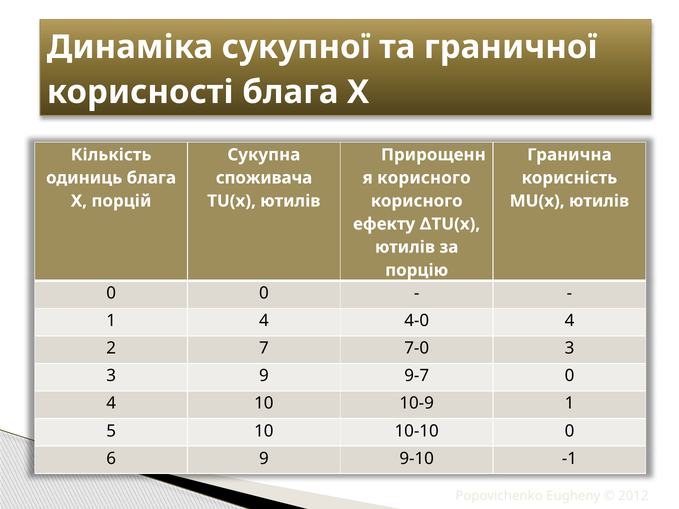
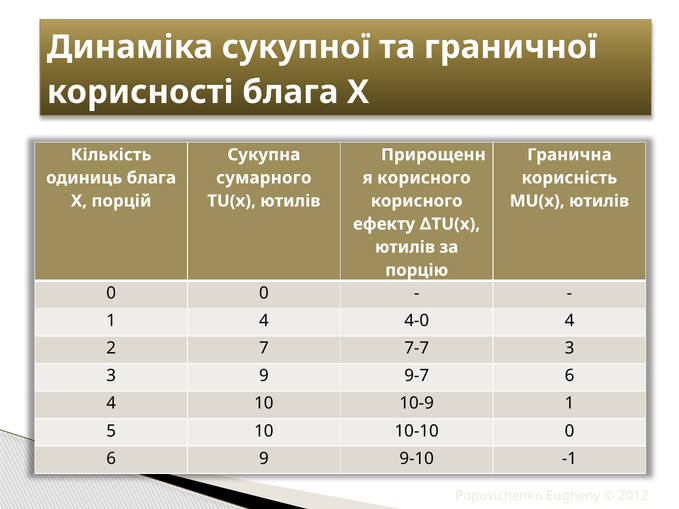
споживача: споживача -> сумарного (264, 178)
7-0: 7-0 -> 7-7 (417, 349)
9-7 0: 0 -> 6 (569, 376)
